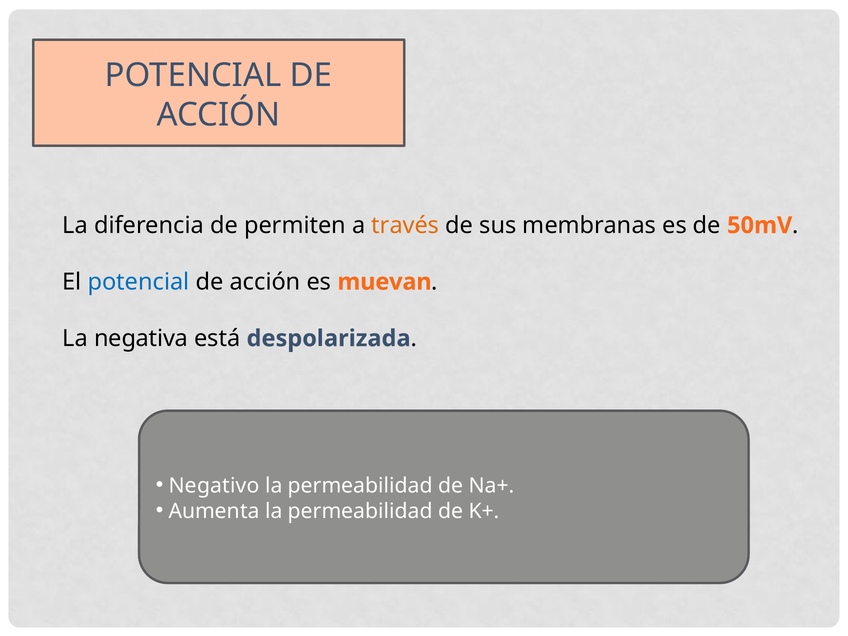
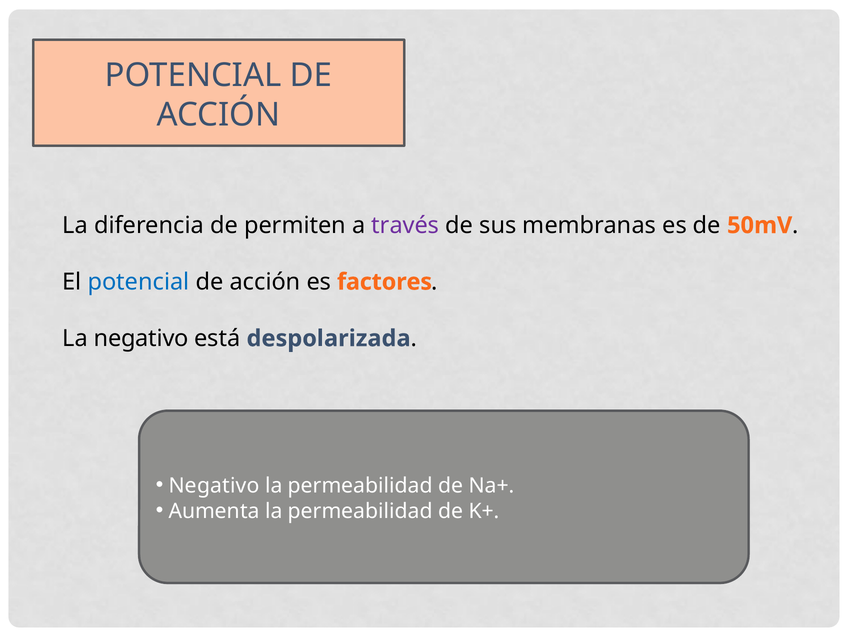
través colour: orange -> purple (405, 225)
muevan: muevan -> factores (385, 282)
La negativa: negativa -> negativo (141, 338)
